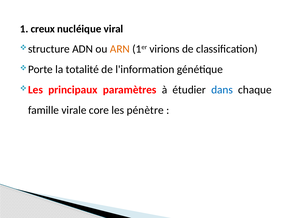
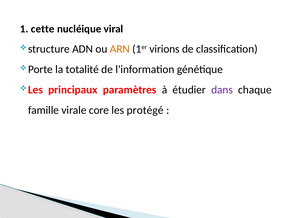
creux: creux -> cette (43, 29)
dans colour: blue -> purple (222, 90)
pénètre: pénètre -> protégé (145, 110)
